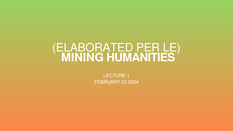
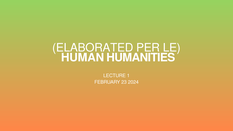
MINING: MINING -> HUMAN (83, 58)
